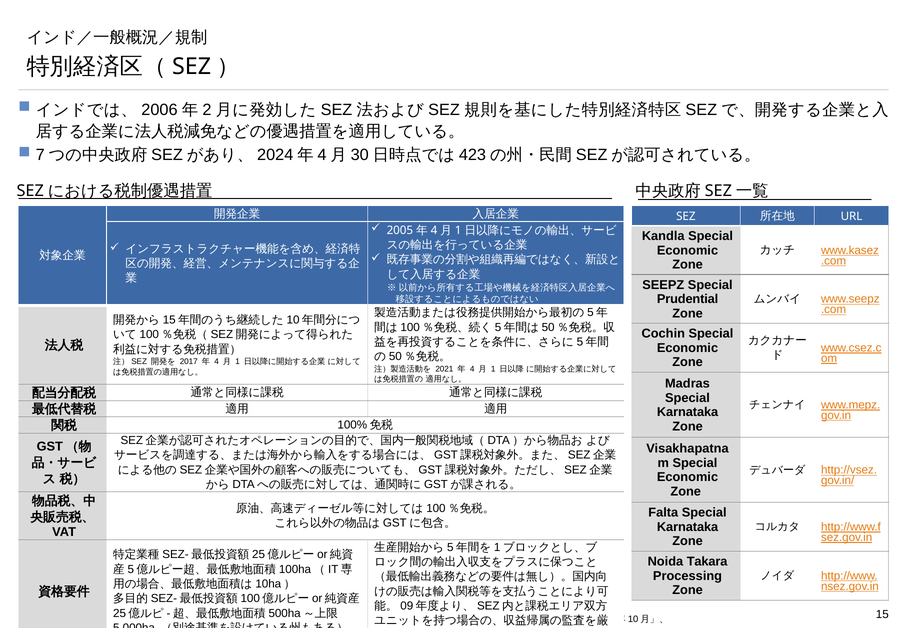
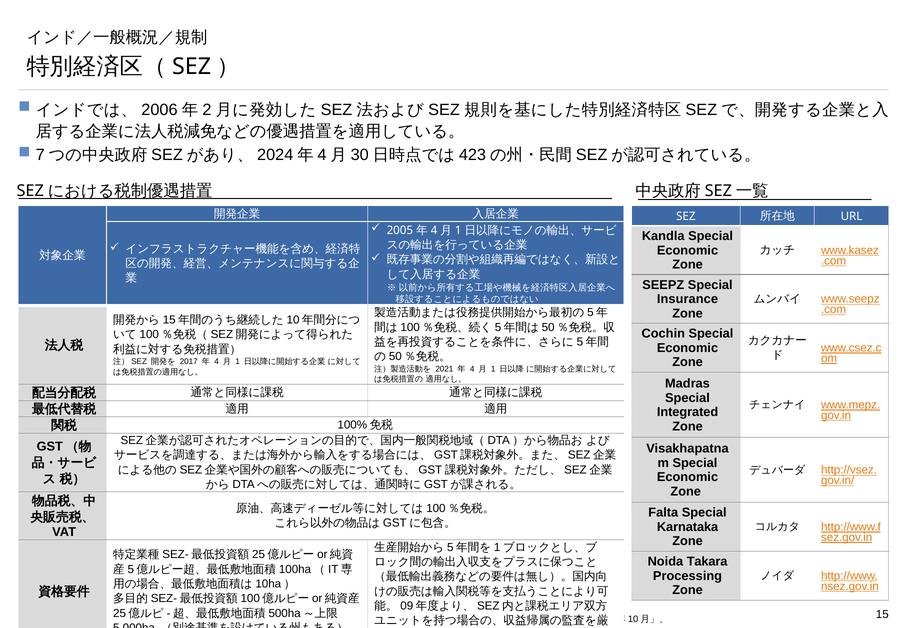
Prudential: Prudential -> Insurance (687, 299)
Karnataka: Karnataka -> Integrated (688, 412)
